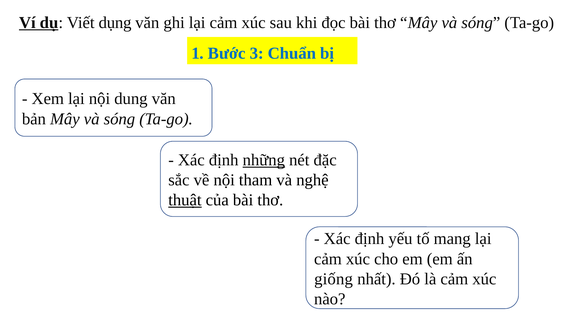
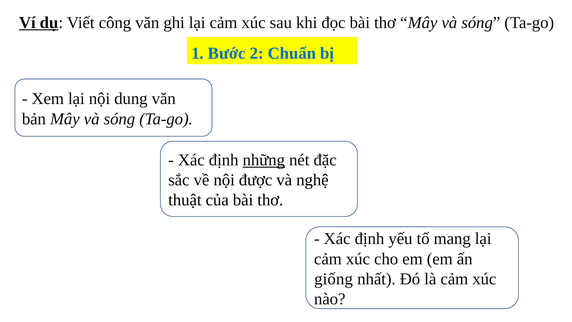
dụng: dụng -> công (115, 22)
3: 3 -> 2 (257, 53)
tham: tham -> được (256, 180)
thuật underline: present -> none (185, 200)
